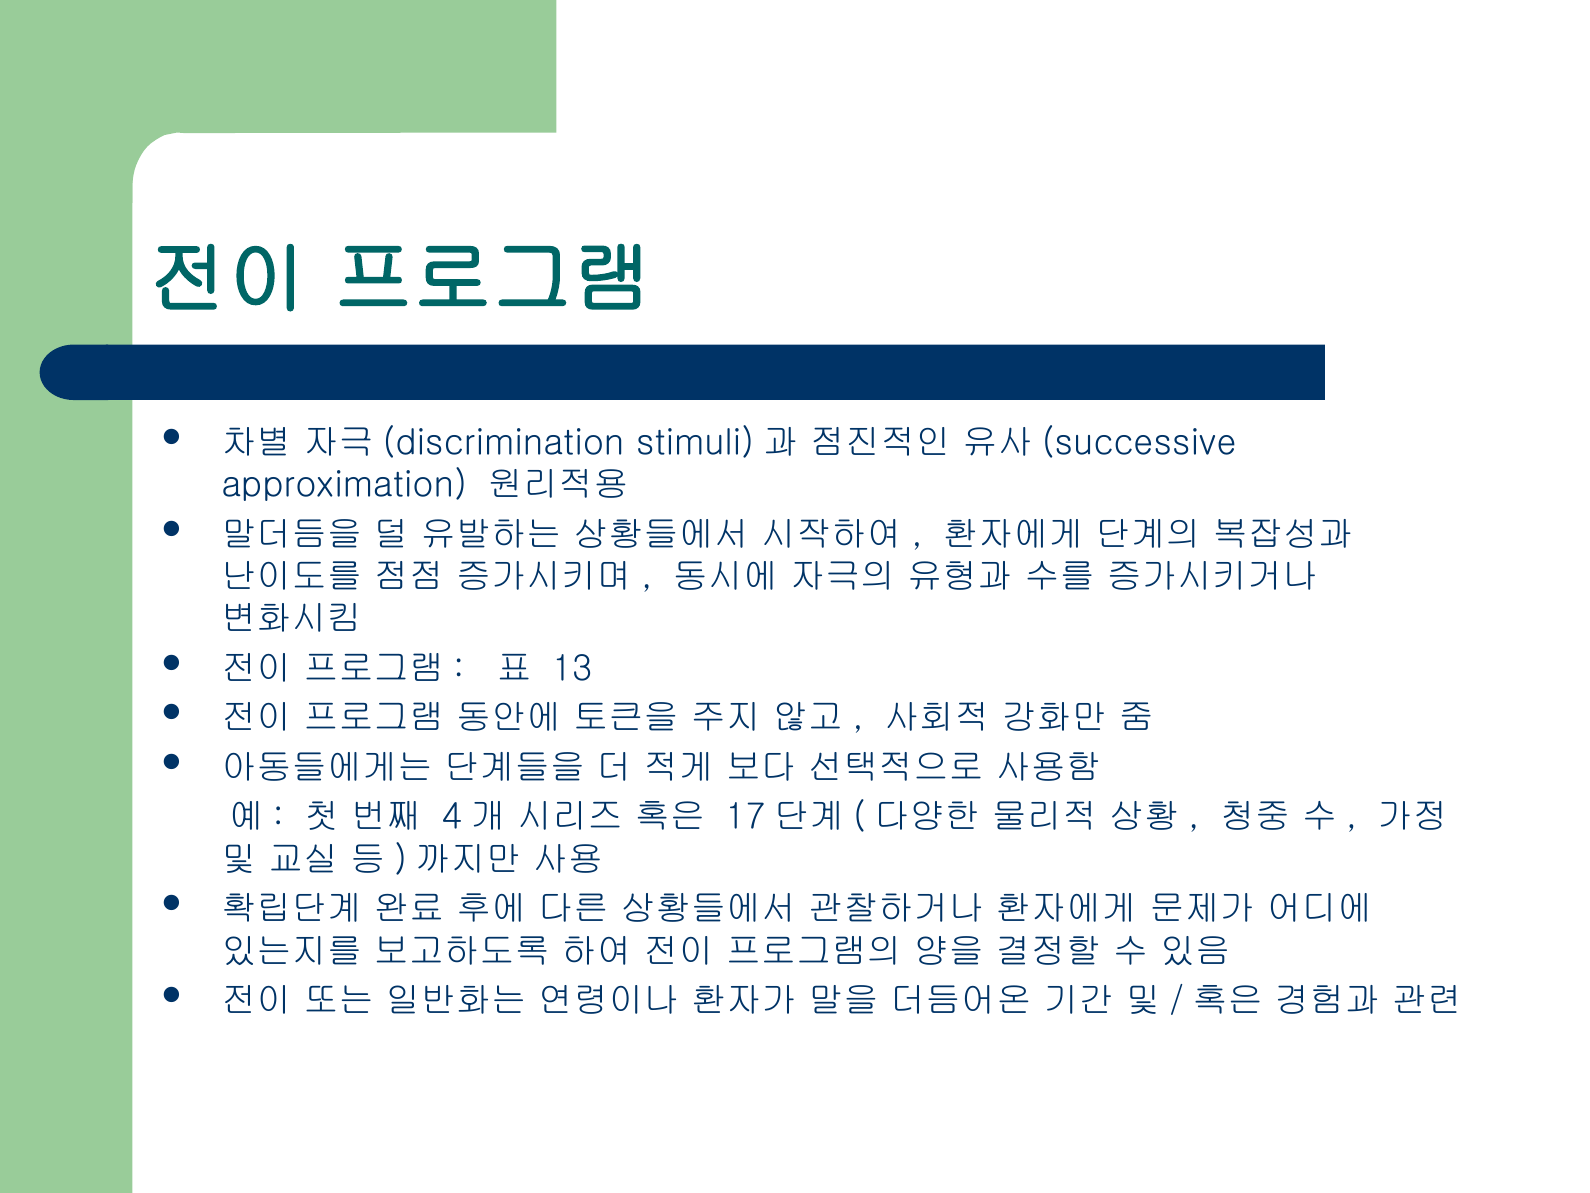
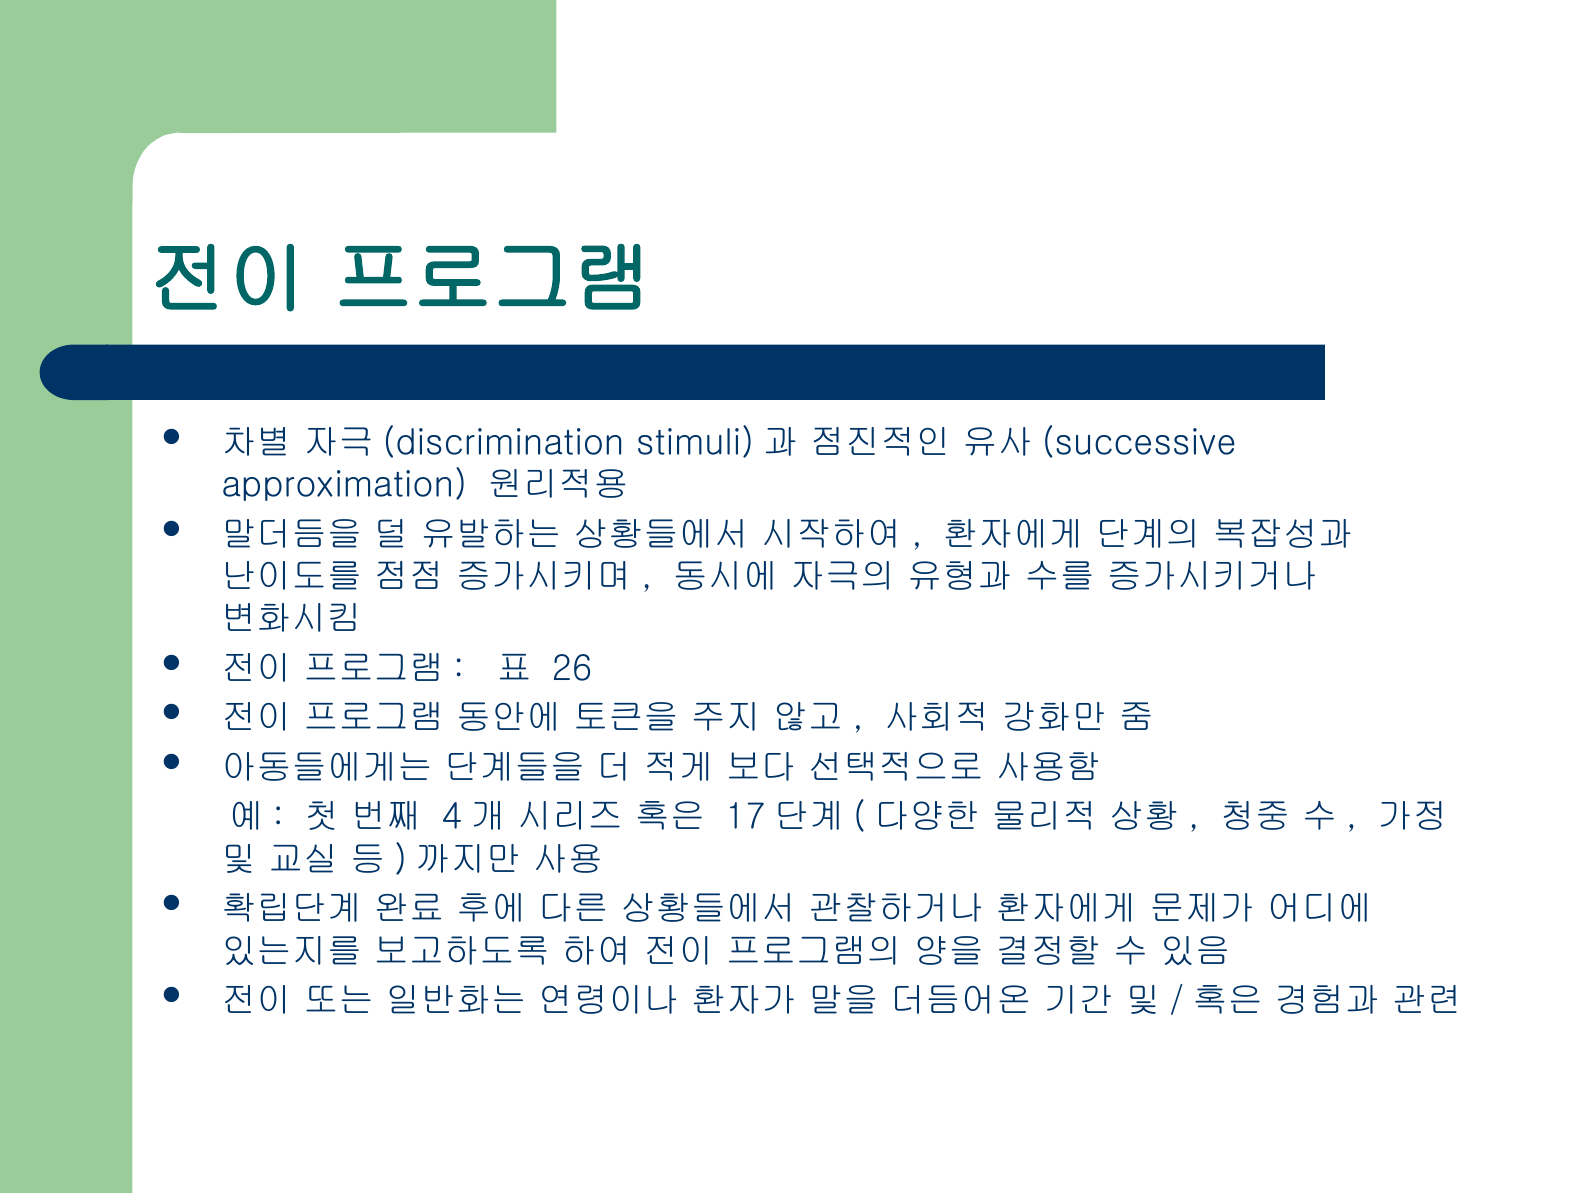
13: 13 -> 26 (572, 668)
